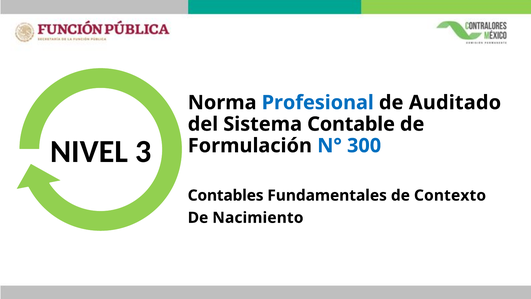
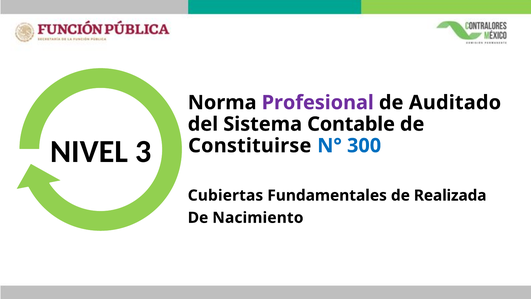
Profesional colour: blue -> purple (318, 103)
Formulación: Formulación -> Constituirse (250, 146)
Contables: Contables -> Cubiertas (225, 195)
Contexto: Contexto -> Realizada (450, 195)
